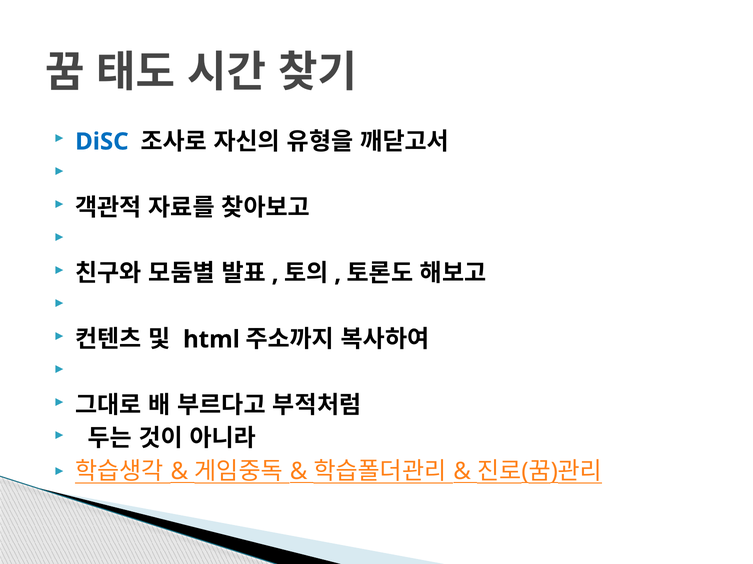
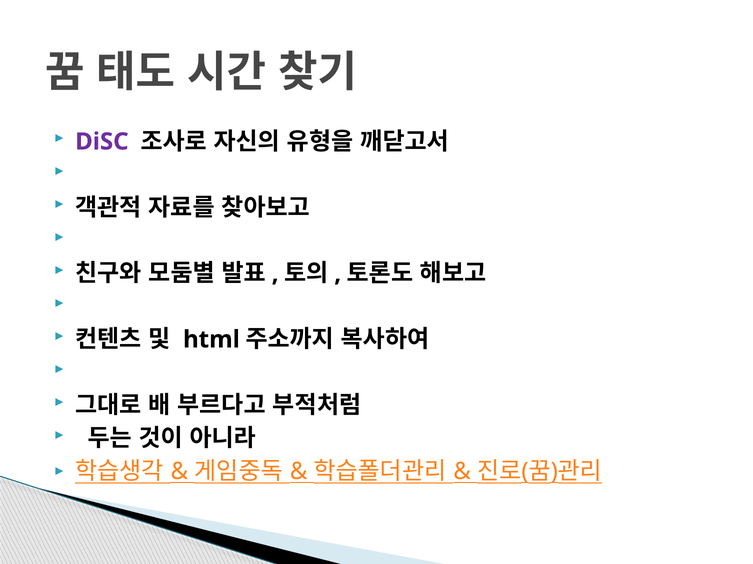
DiSC colour: blue -> purple (102, 142)
